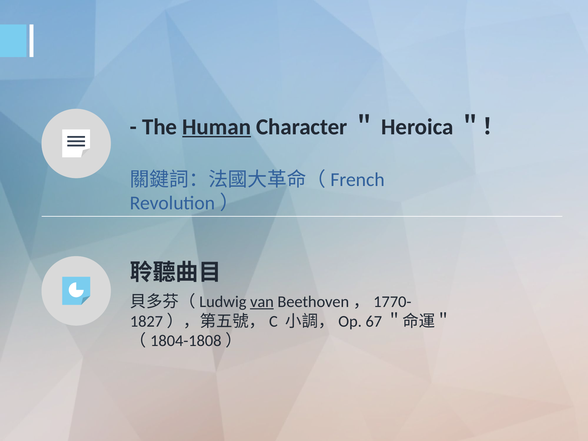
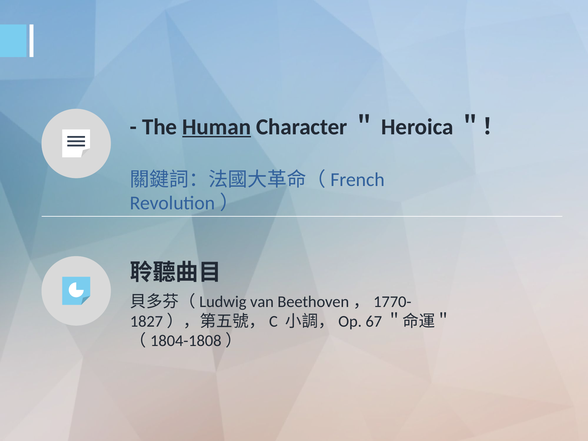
van underline: present -> none (262, 302)
